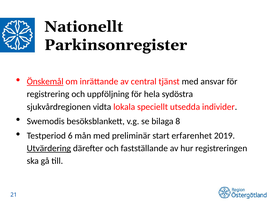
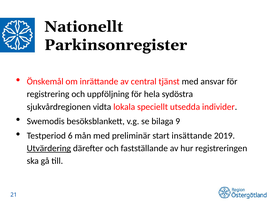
Önskemål underline: present -> none (45, 82)
8: 8 -> 9 (178, 121)
erfarenhet: erfarenhet -> insättande (192, 136)
